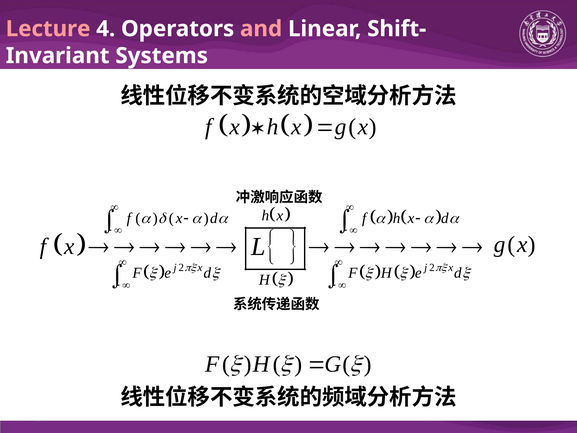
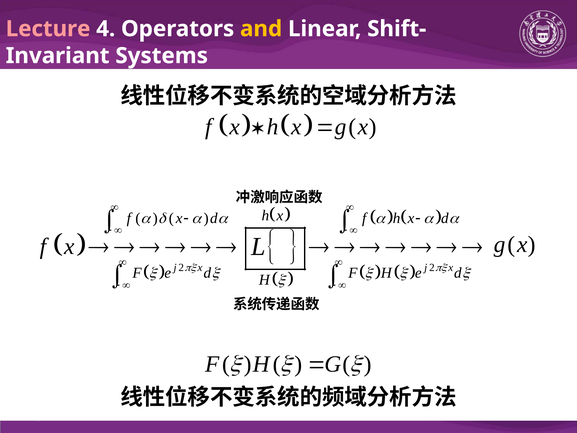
and colour: pink -> yellow (261, 29)
